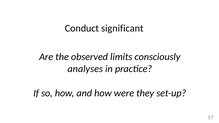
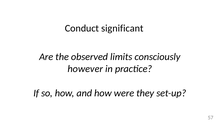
analyses: analyses -> however (85, 69)
